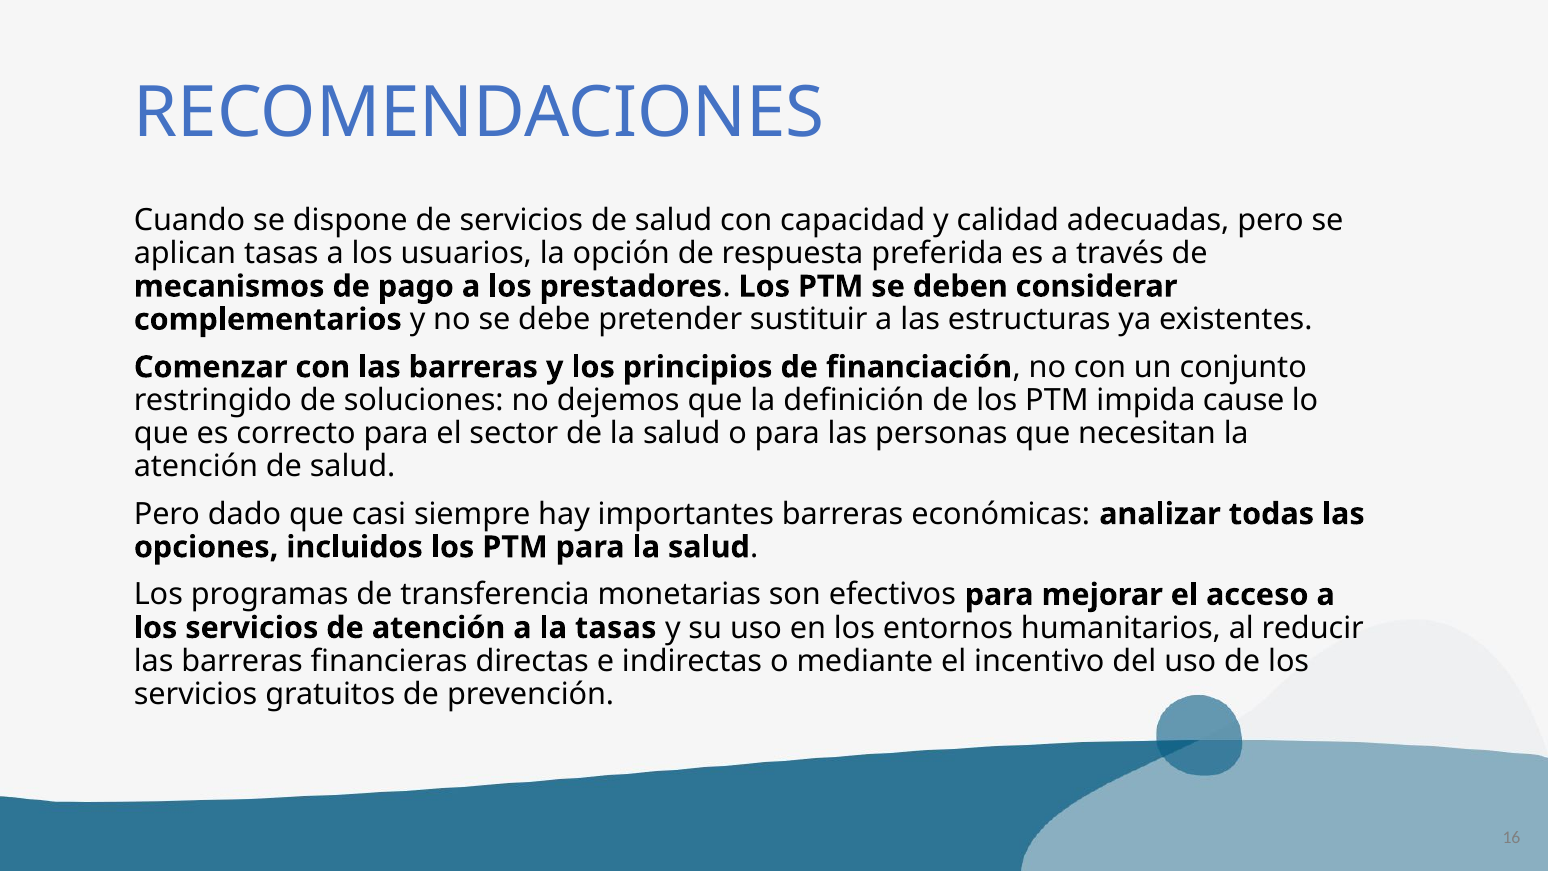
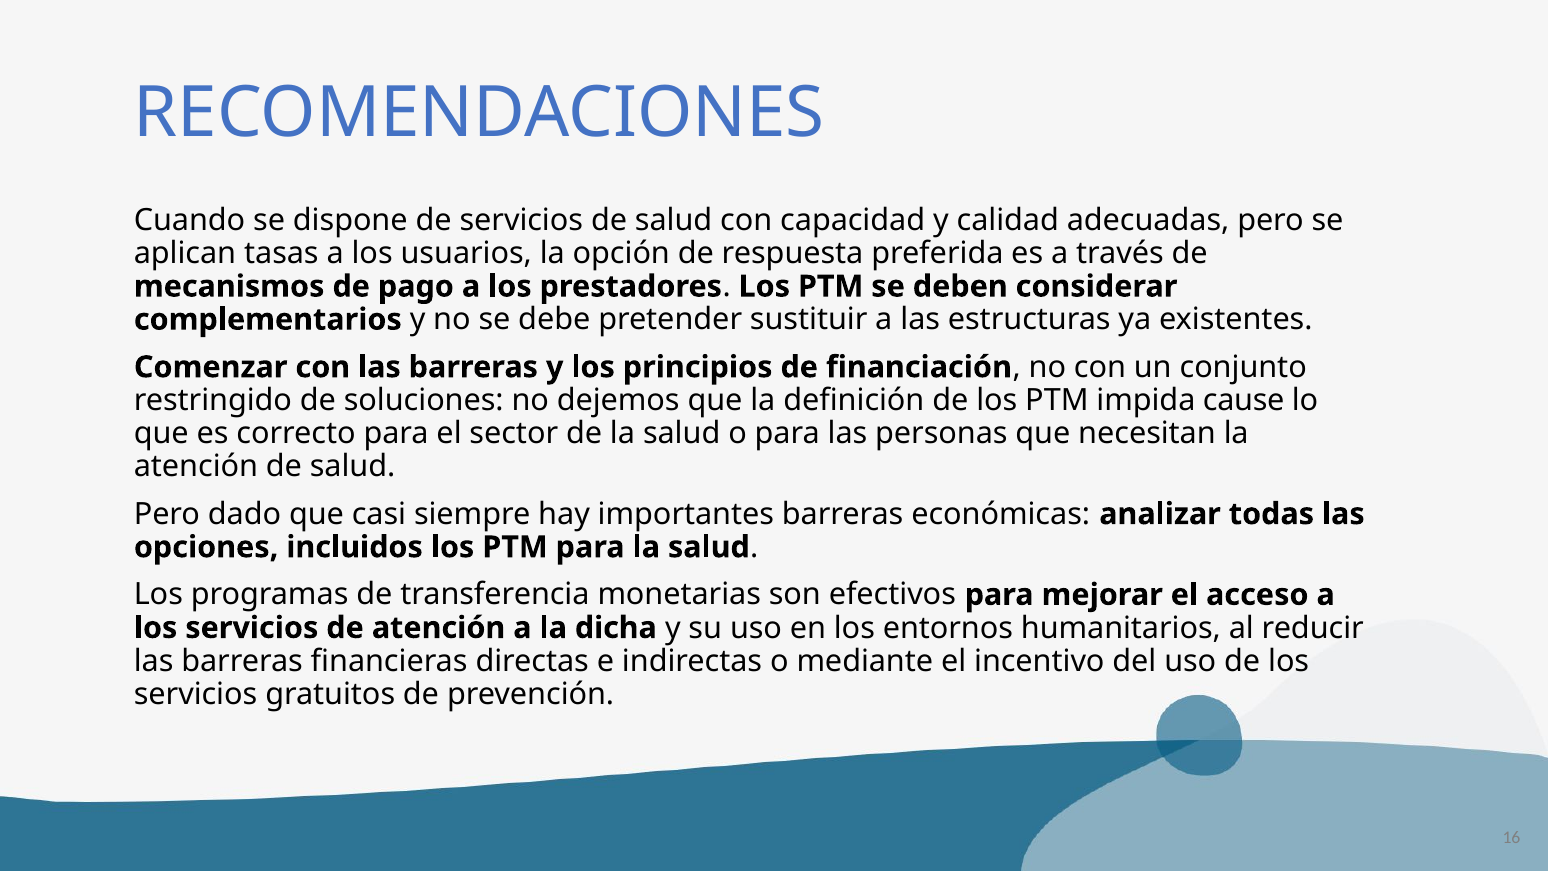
la tasas: tasas -> dicha (616, 628)
